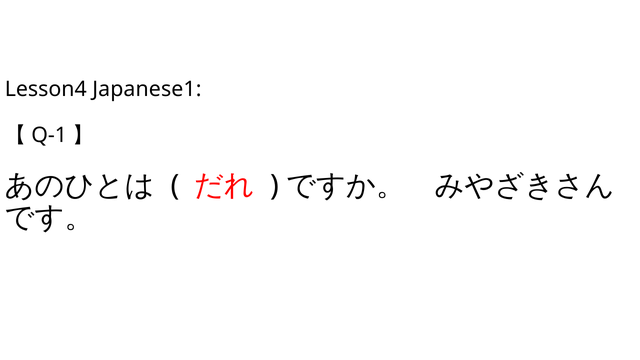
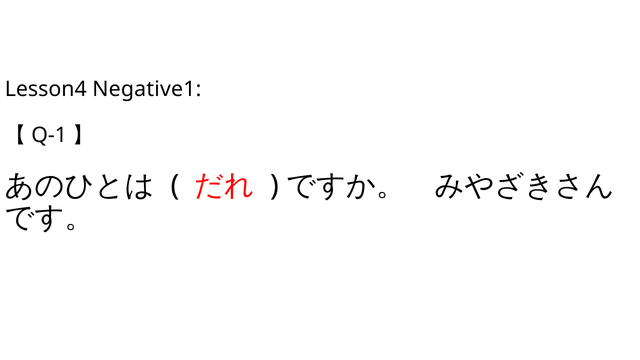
Japanese1: Japanese1 -> Negative1 (147, 89)
